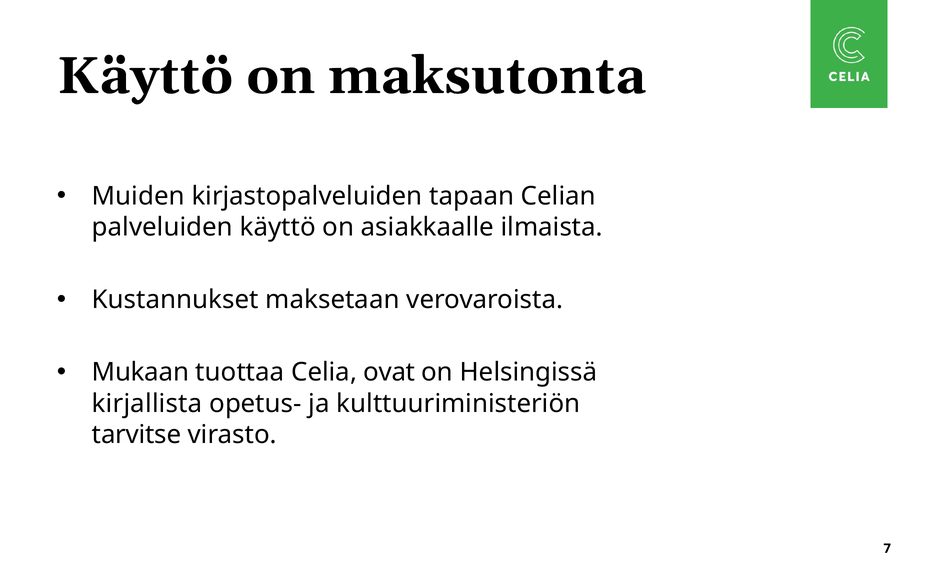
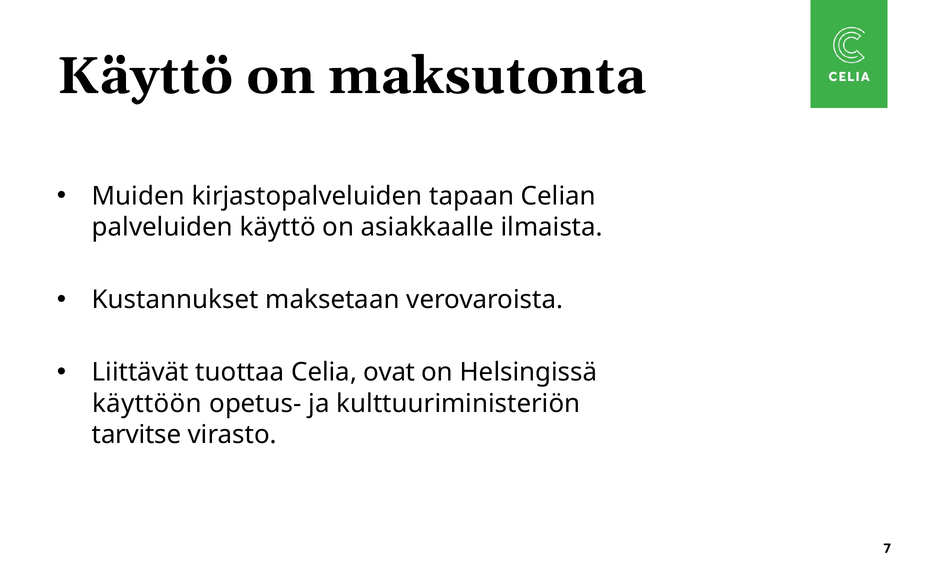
Mukaan: Mukaan -> Liittävät (140, 373)
kirjallista: kirjallista -> käyttöön (147, 404)
